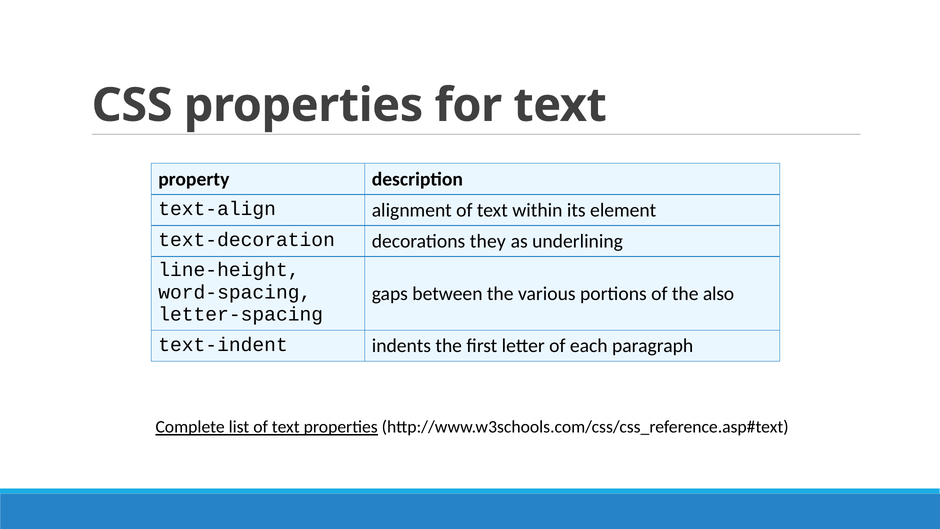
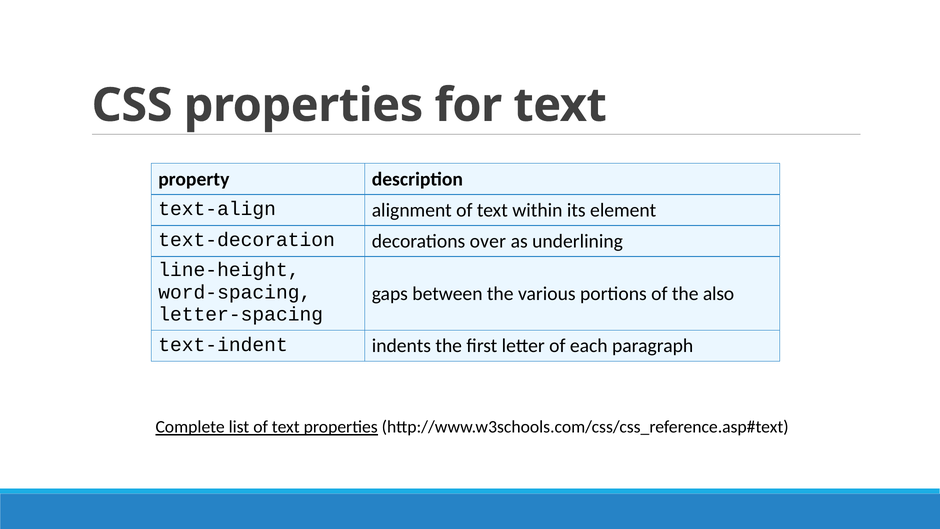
they: they -> over (488, 241)
